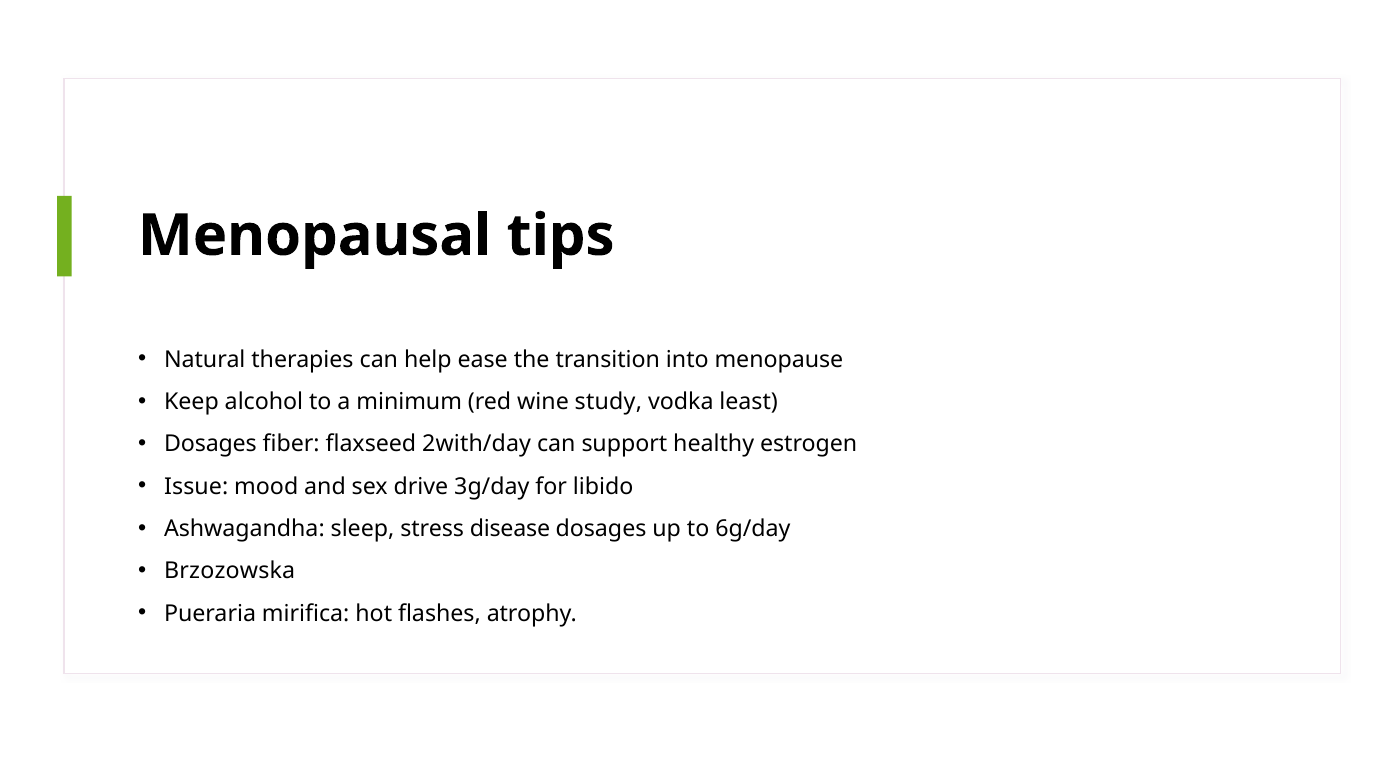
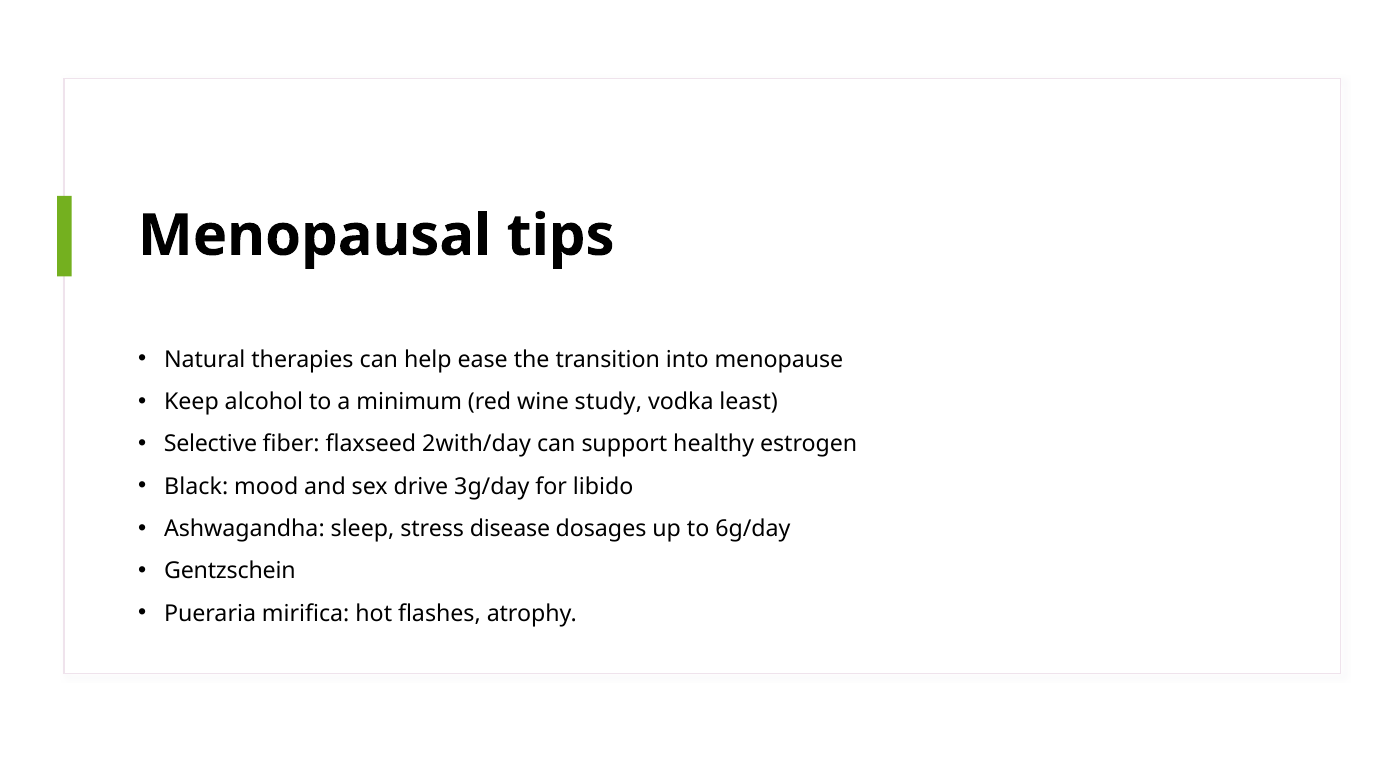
Dosages: Dosages -> Selective (210, 444)
Issue: Issue -> Black (196, 487)
Brzozowska: Brzozowska -> Gentzschein (230, 571)
